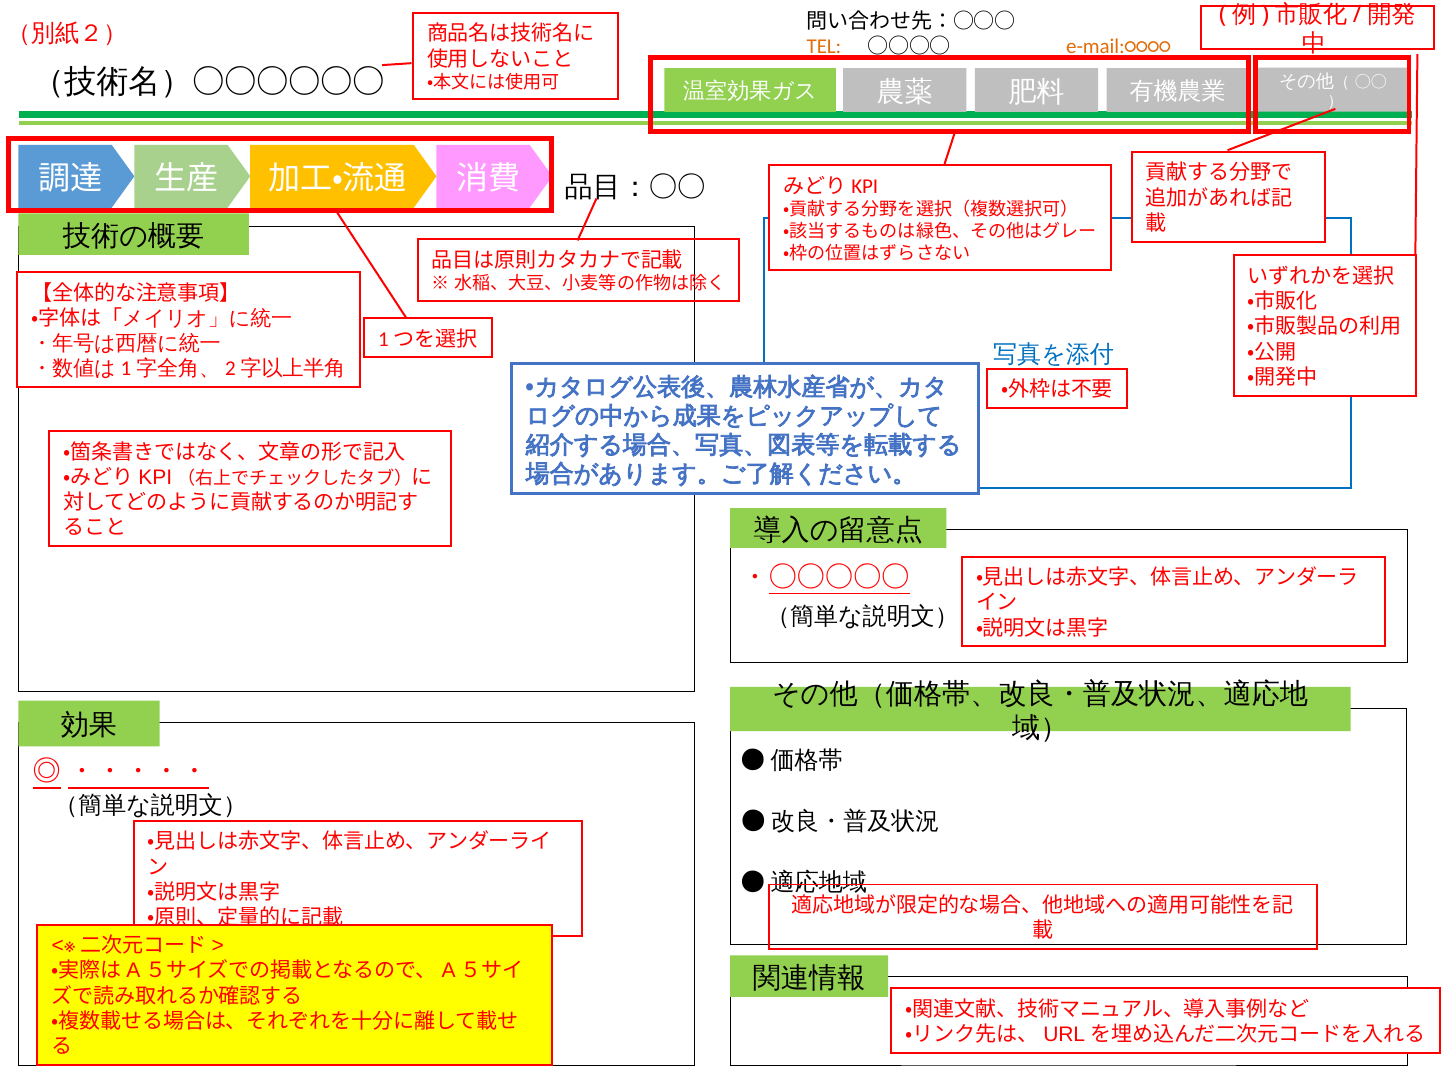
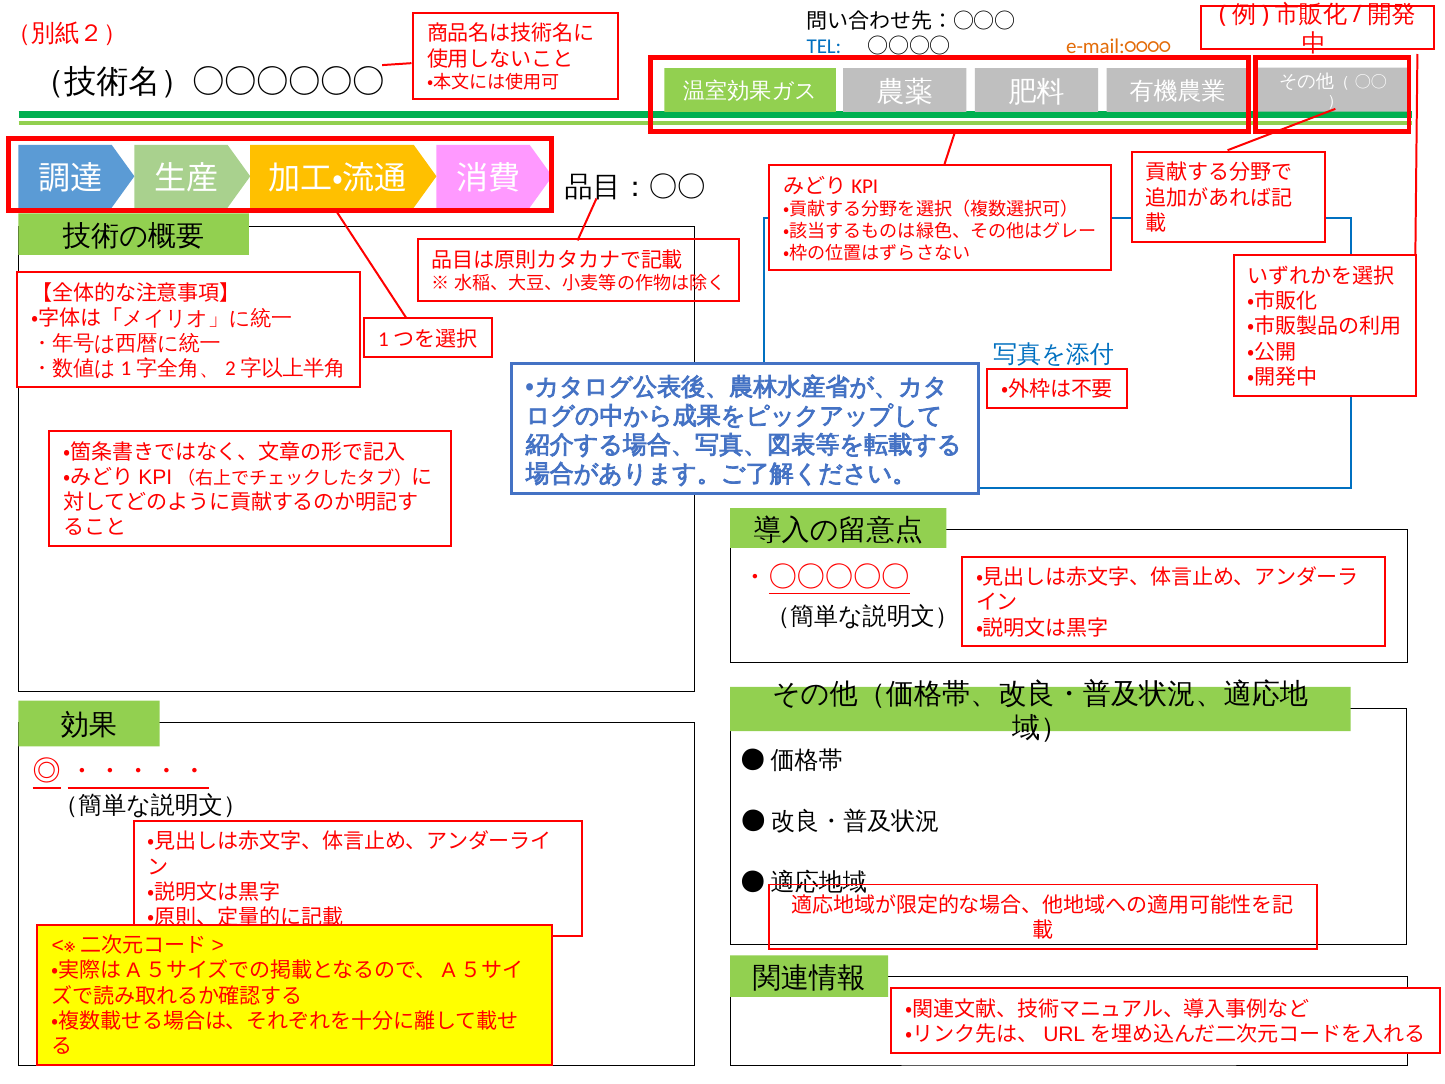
TEL colour: orange -> blue (824, 46)
